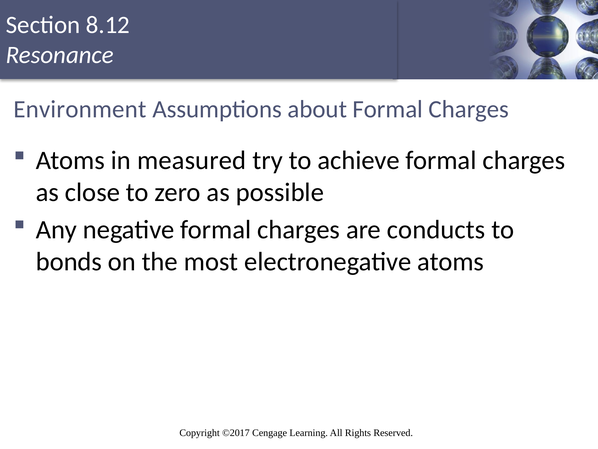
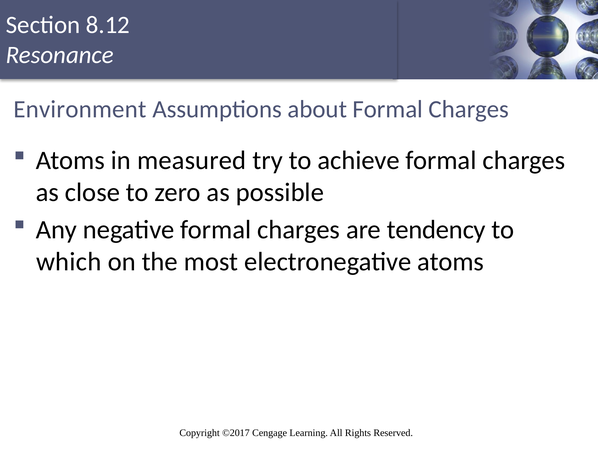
conducts: conducts -> tendency (436, 229)
bonds: bonds -> which (69, 261)
